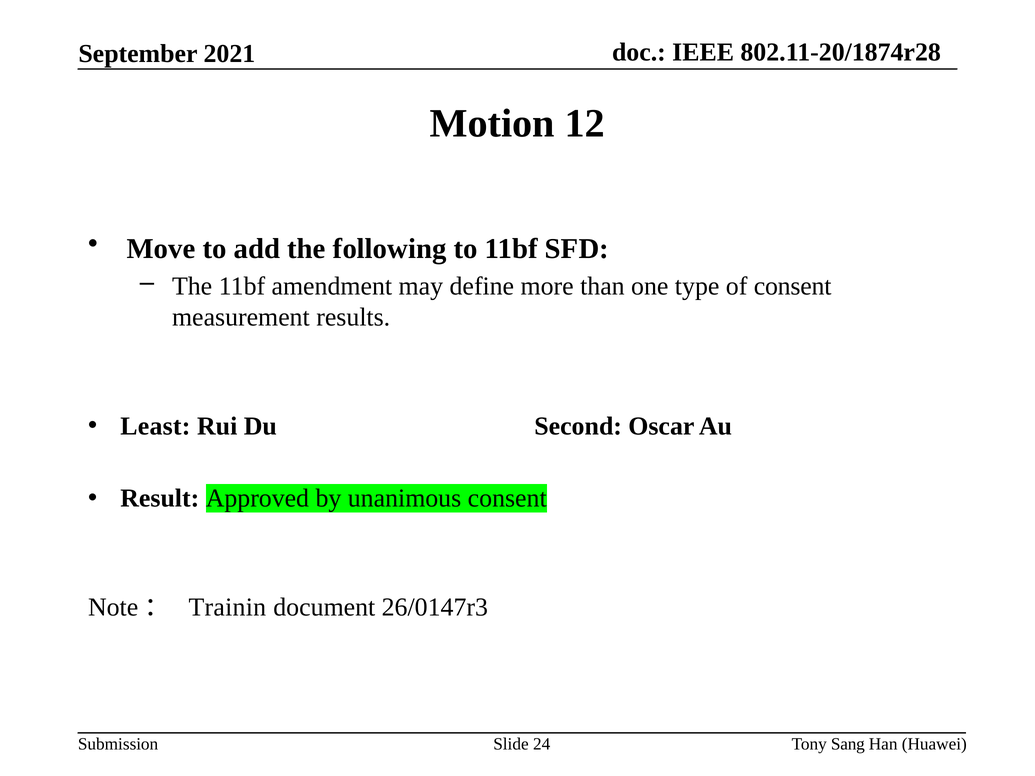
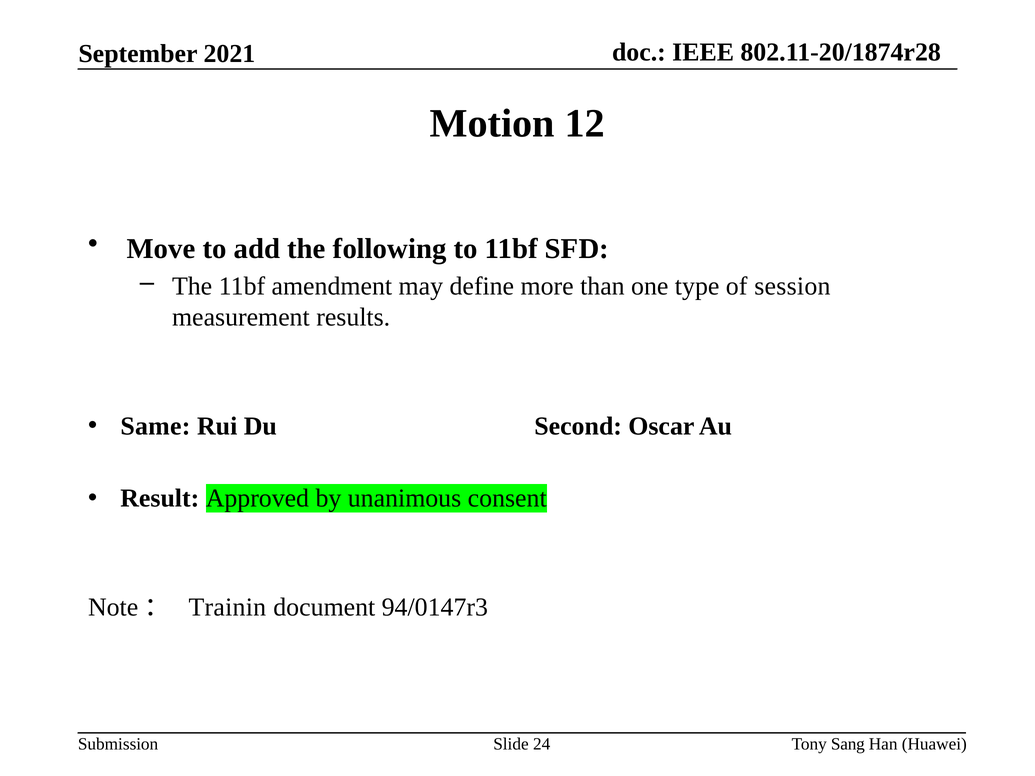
of consent: consent -> session (792, 286)
Least: Least -> Same (155, 426)
26/0147r3: 26/0147r3 -> 94/0147r3 (435, 607)
